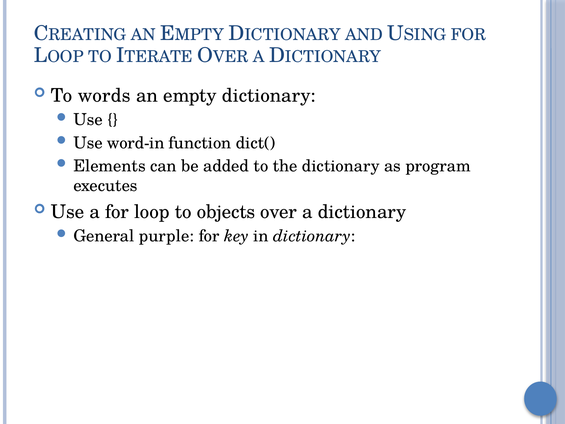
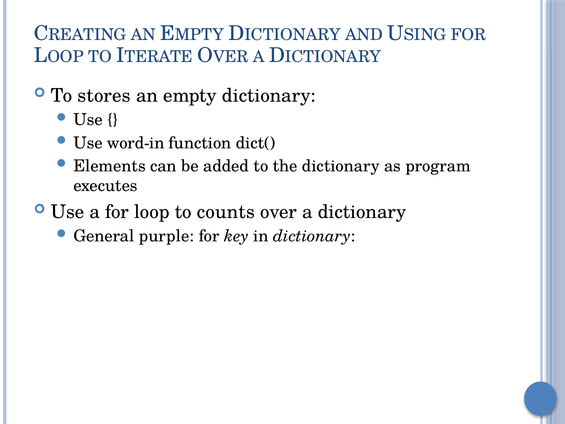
words: words -> stores (104, 95)
objects: objects -> counts (226, 212)
